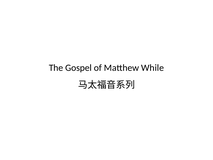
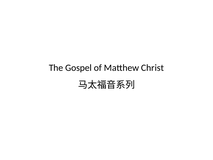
While: While -> Christ (153, 68)
